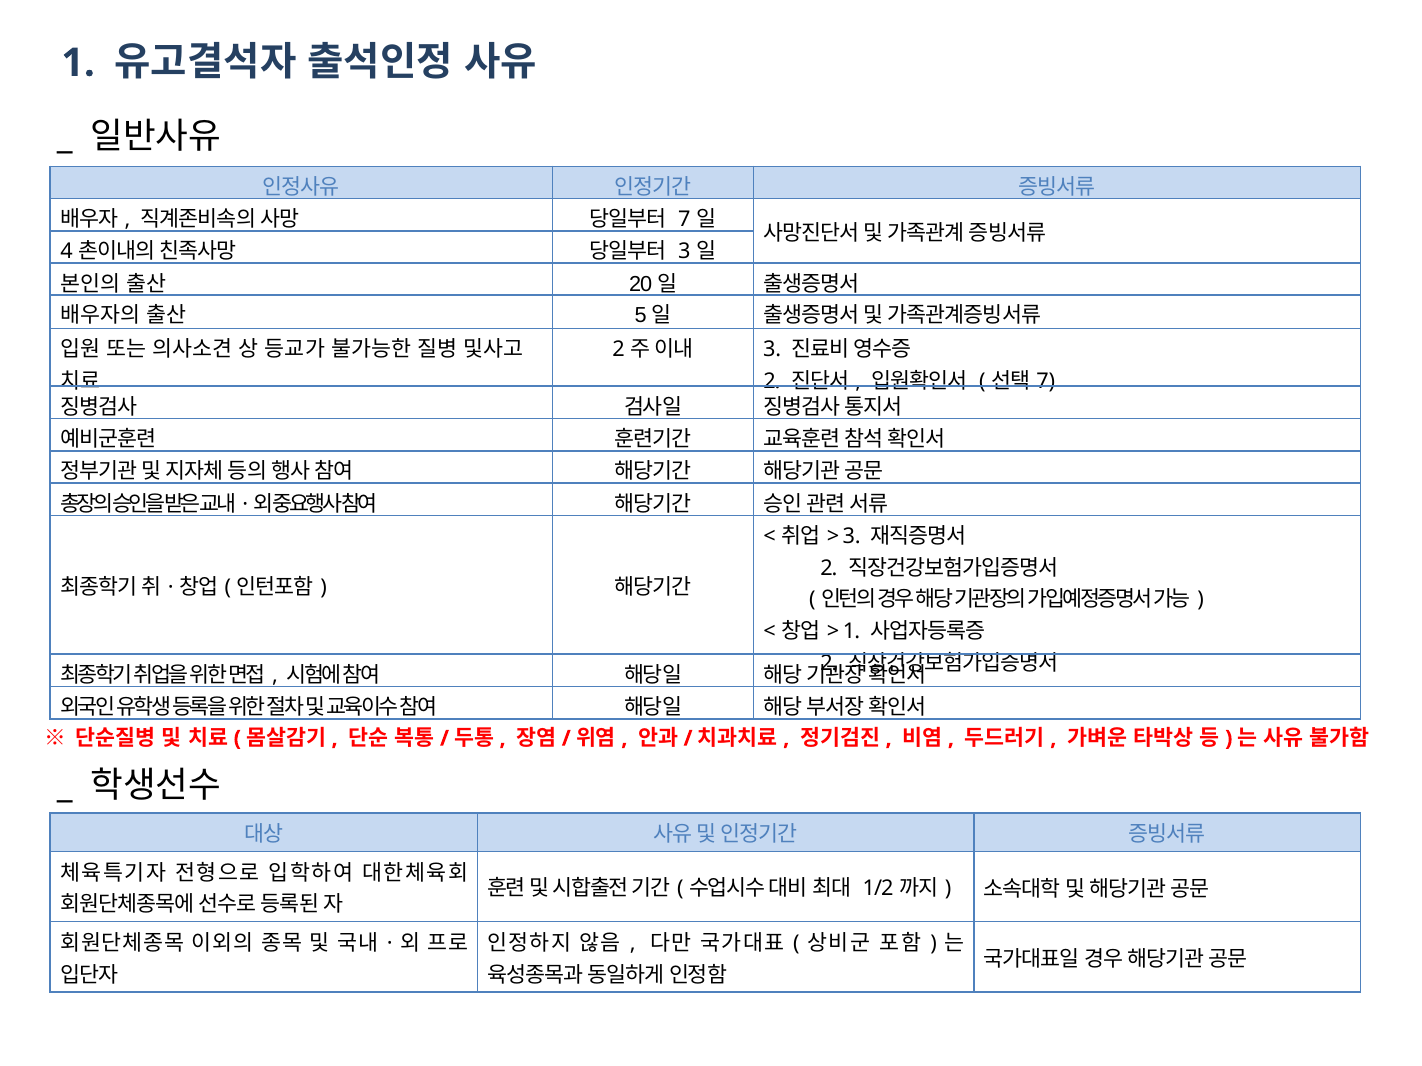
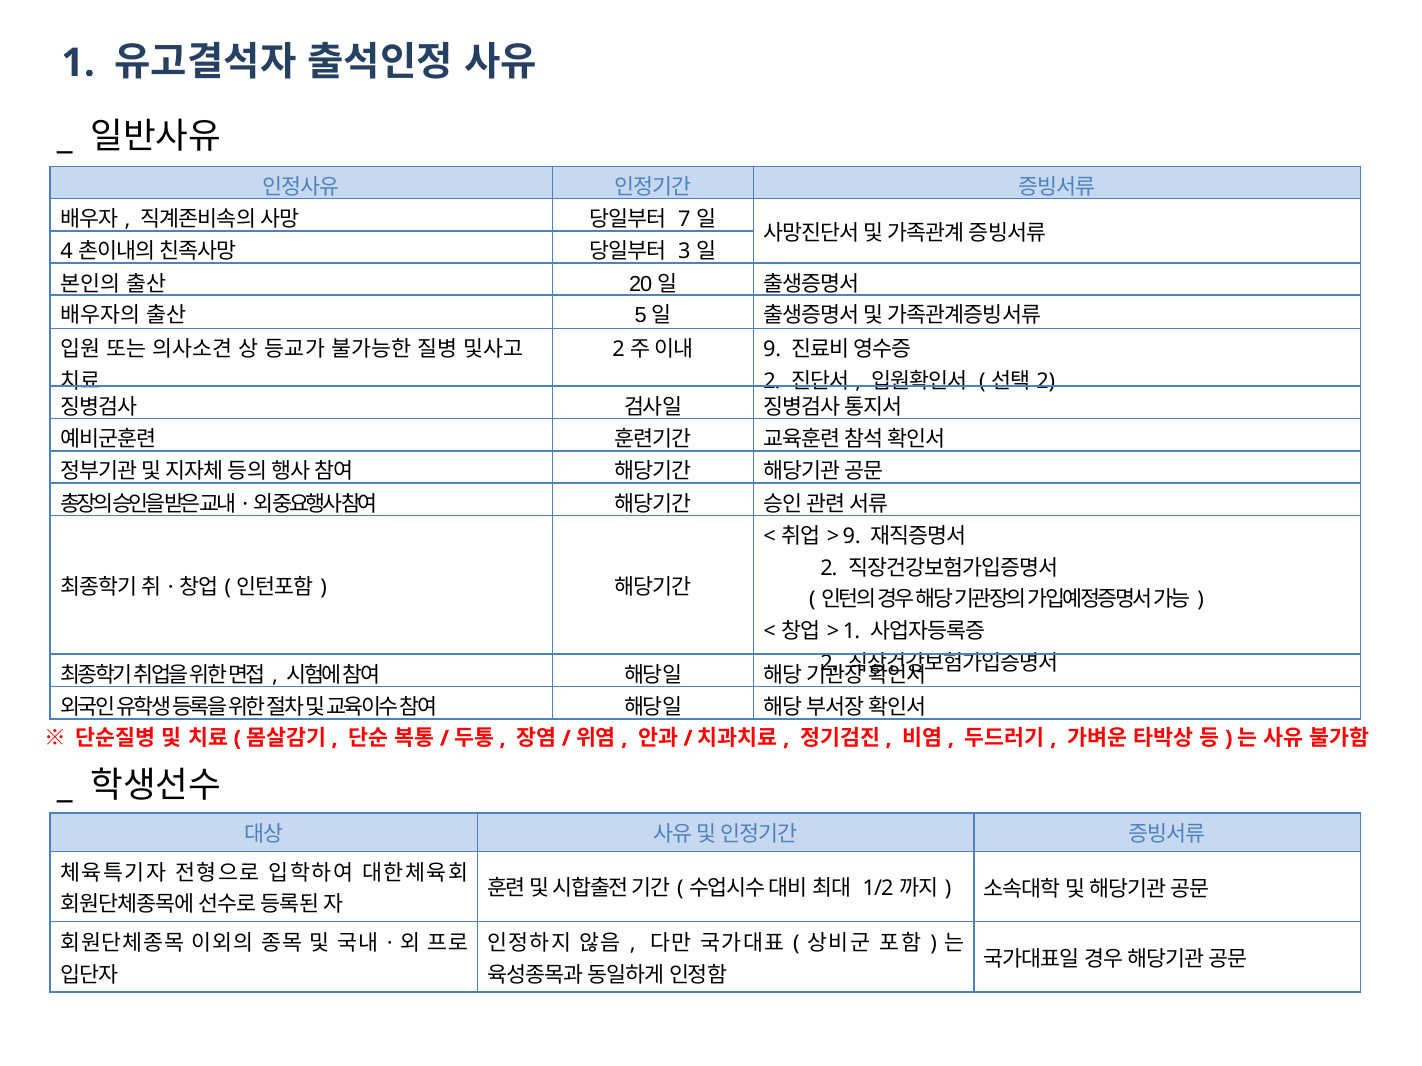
3: 3 -> 9 (772, 350)
7: 7 -> 2 (1046, 381)
3: 3 -> 9 (852, 537)
